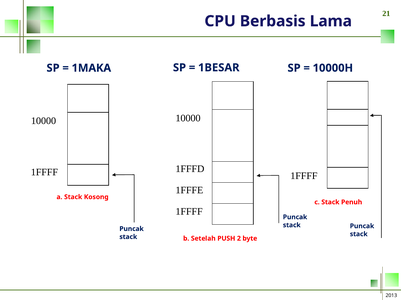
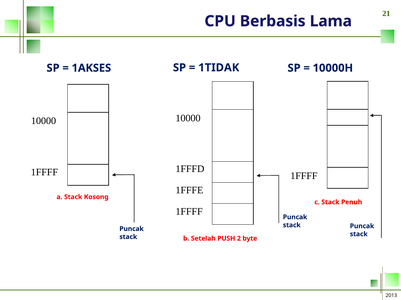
1MAKA: 1MAKA -> 1AKSES (91, 68)
1BESAR: 1BESAR -> 1TIDAK (219, 68)
